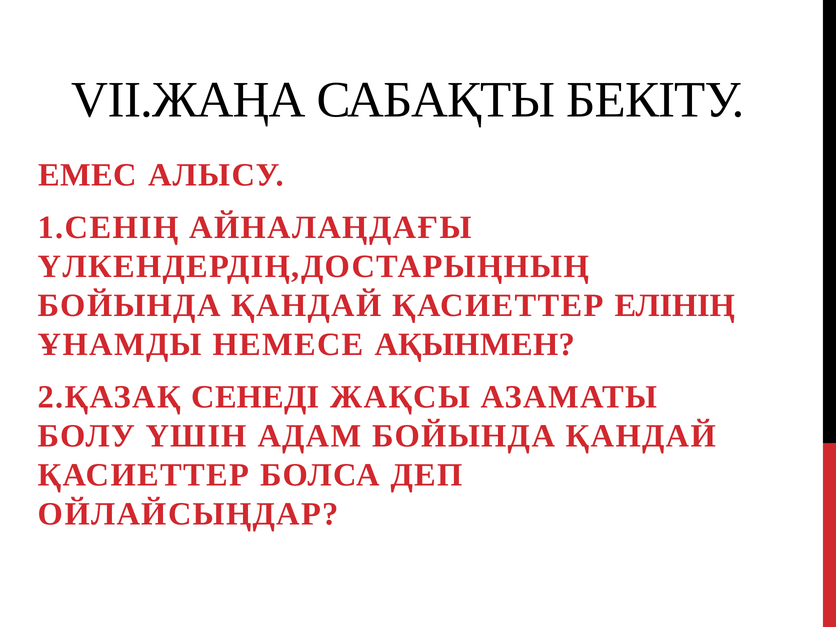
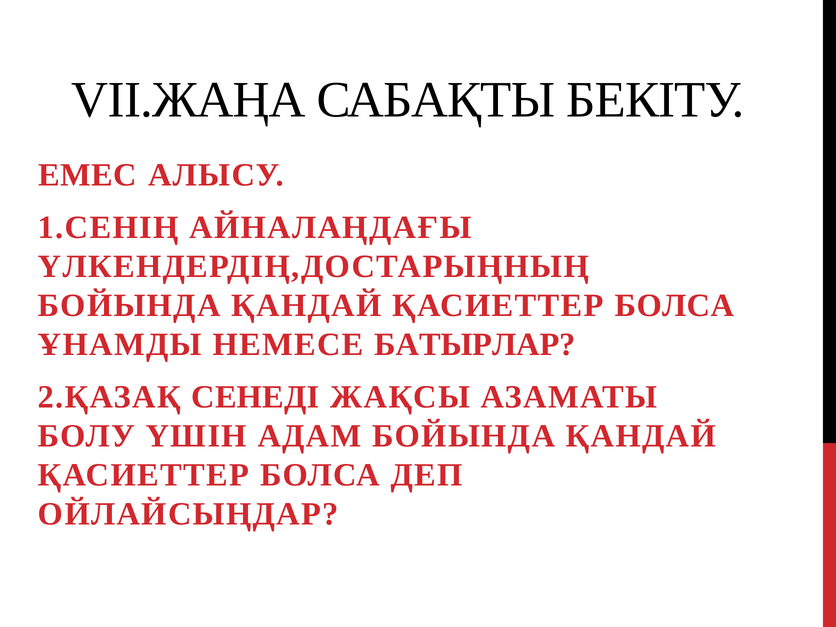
ЕЛІНІҢ: ЕЛІНІҢ -> БОЛСА (675, 305)
АҚЫНМЕН: АҚЫНМЕН -> БАТЫРЛАР (475, 345)
